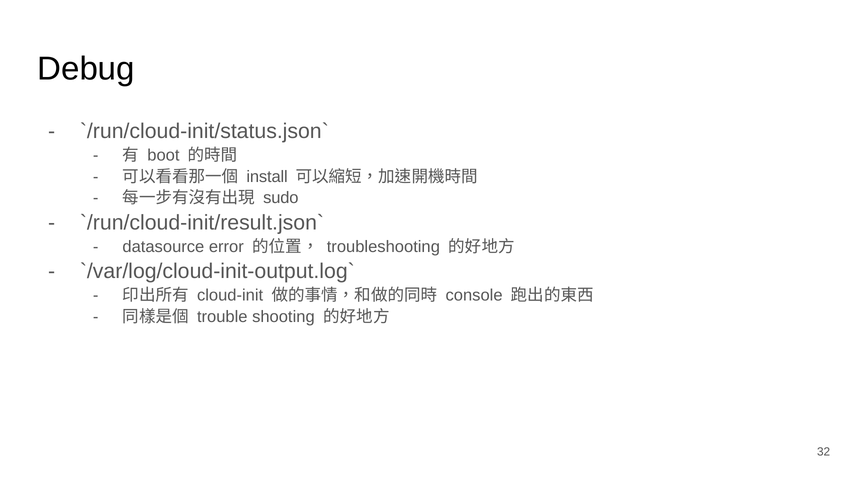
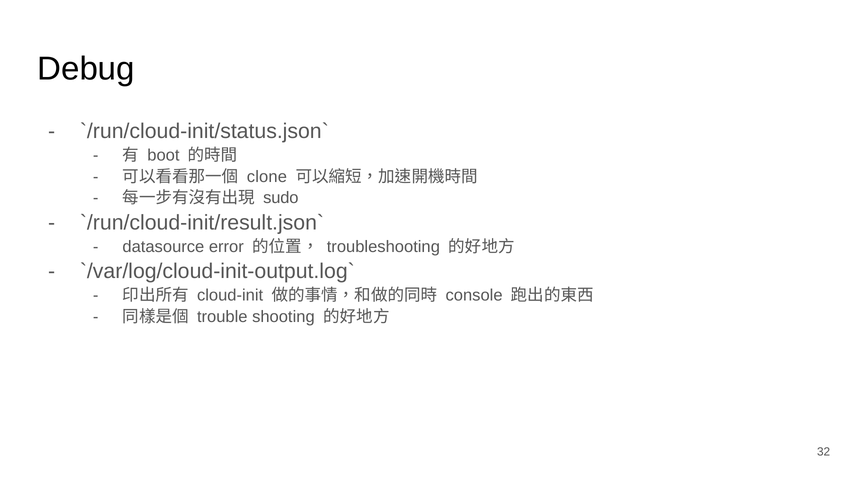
install: install -> clone (267, 177)
